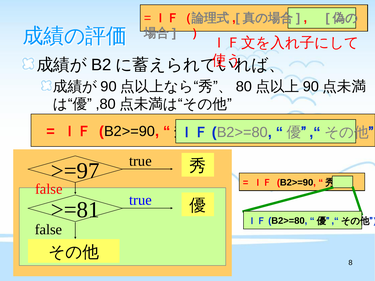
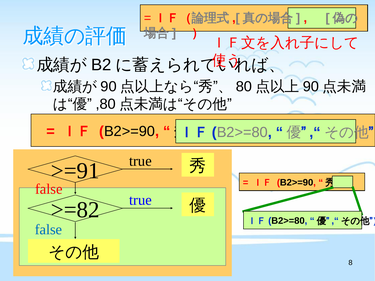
>=97: >=97 -> >=91 (75, 171)
>=81: >=81 -> >=82 (75, 210)
false colour: black -> blue (48, 230)
